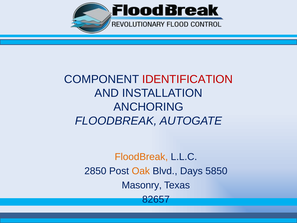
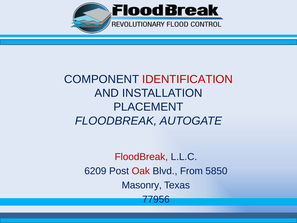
ANCHORING: ANCHORING -> PLACEMENT (149, 107)
FloodBreak colour: orange -> red (141, 157)
2850: 2850 -> 6209 (95, 171)
Oak colour: orange -> red (141, 171)
Days: Days -> From (191, 171)
82657: 82657 -> 77956 (156, 199)
